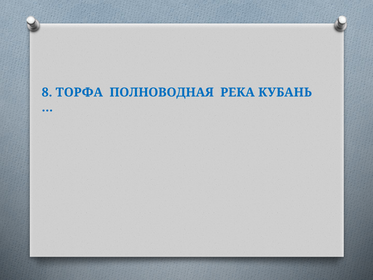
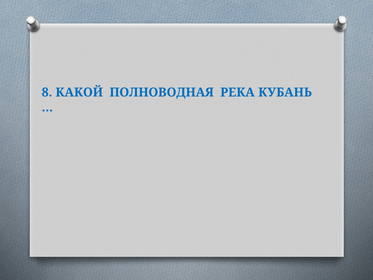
ТОРФА: ТОРФА -> КАКОЙ (79, 92)
